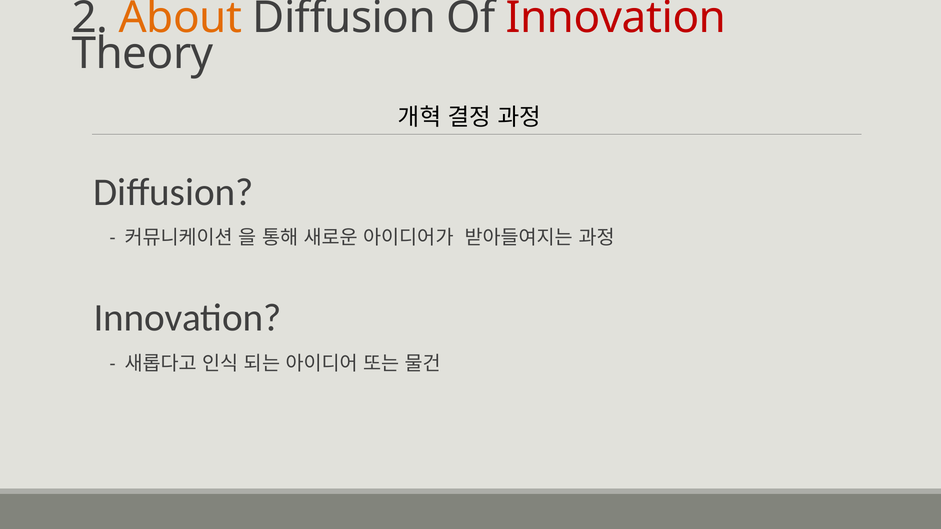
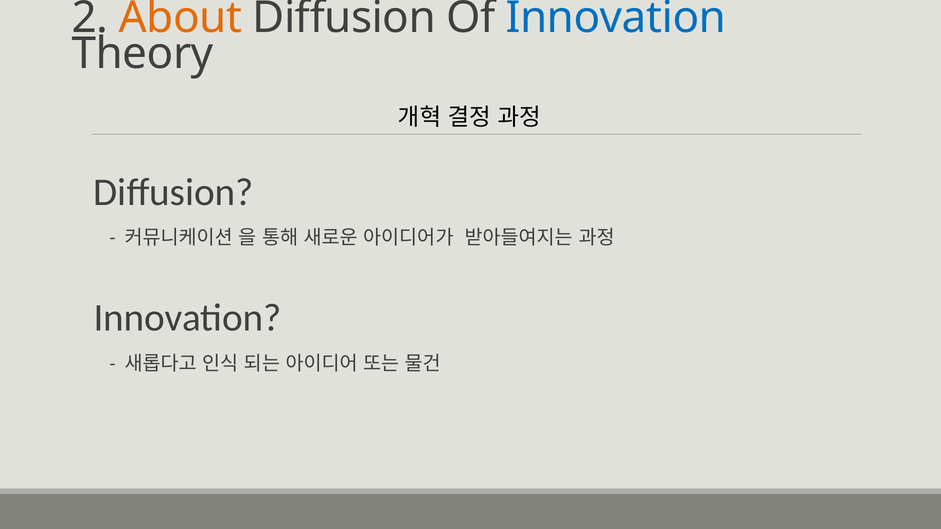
Innovation colour: red -> blue (616, 18)
